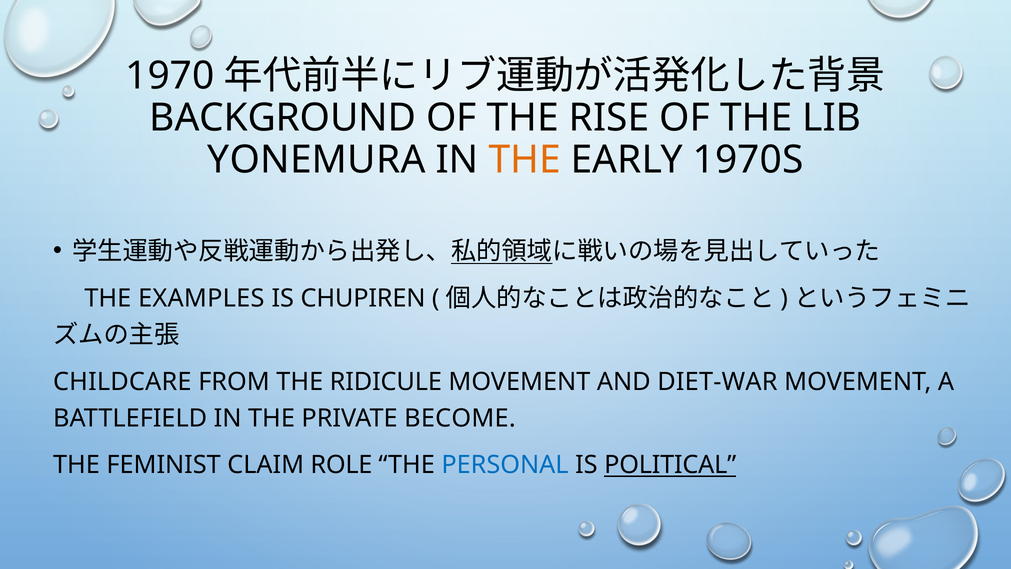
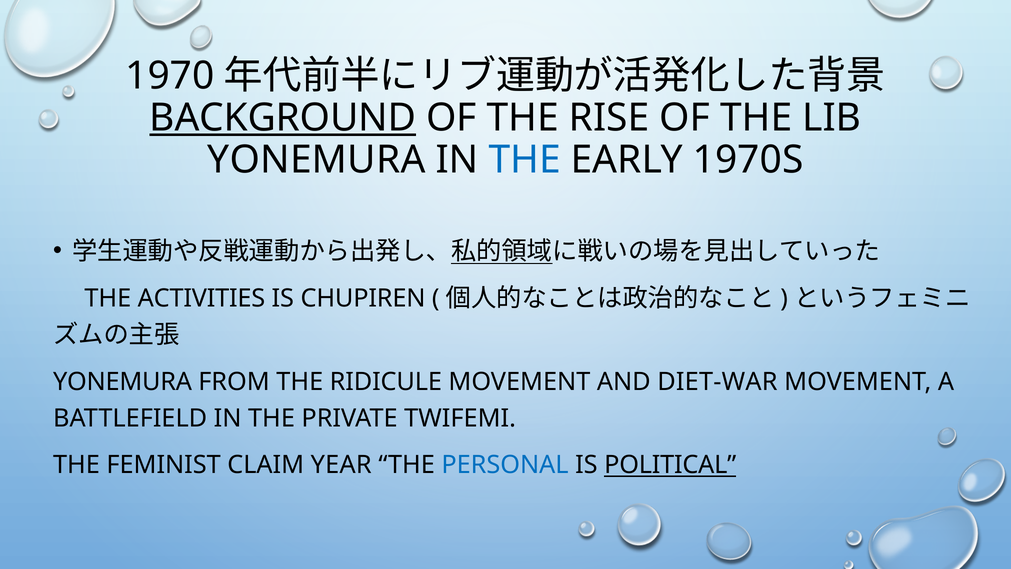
BACKGROUND underline: none -> present (283, 118)
THE colour: orange -> blue (525, 160)
EXAMPLES: EXAMPLES -> ACTIVITIES (201, 298)
CHILDCARE: CHILDCARE -> YONEMURA (122, 382)
BECOME: BECOME -> TWIFEMI (460, 418)
ROLE: ROLE -> YEAR (341, 465)
